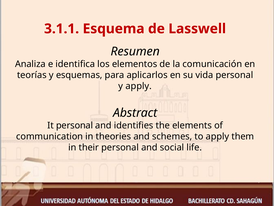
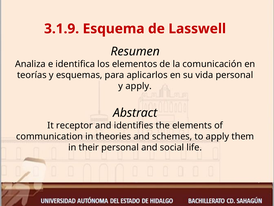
3.1.1: 3.1.1 -> 3.1.9 (62, 29)
It personal: personal -> receptor (74, 125)
